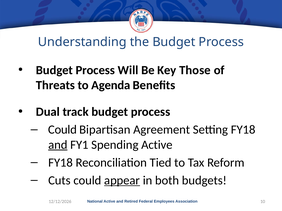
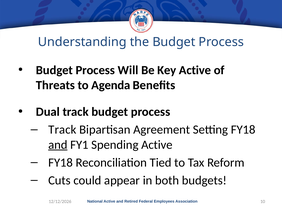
Key Those: Those -> Active (195, 70)
Could: Could -> Track (62, 130)
appear underline: present -> none (122, 181)
